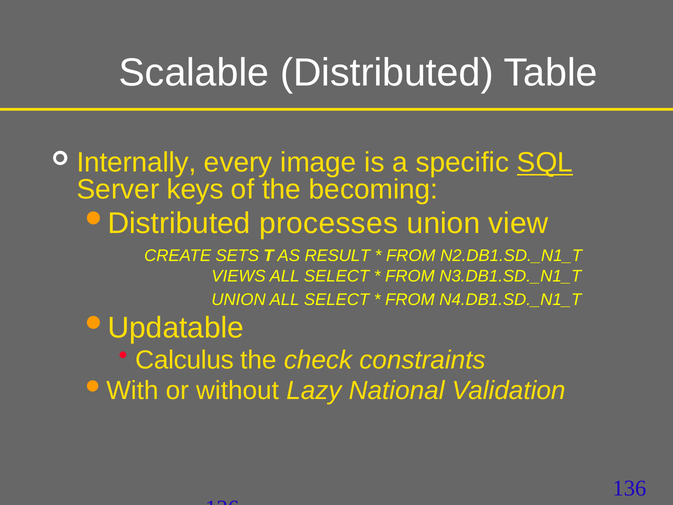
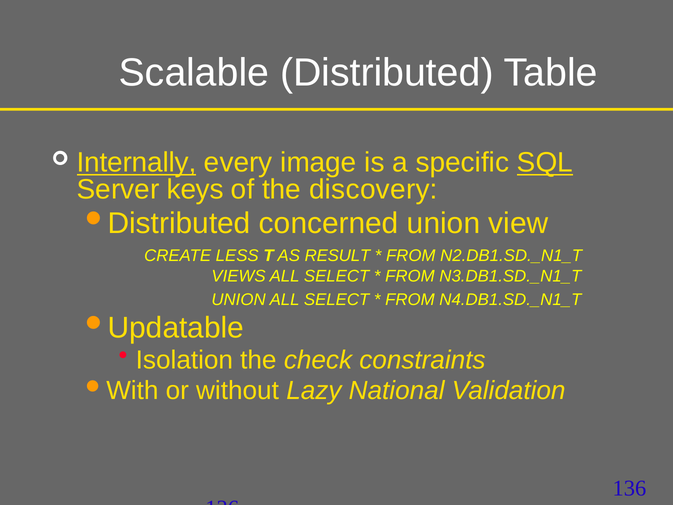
Internally underline: none -> present (137, 162)
becoming: becoming -> discovery (373, 189)
processes: processes -> concerned (329, 223)
SETS: SETS -> LESS (237, 256)
Calculus: Calculus -> Isolation (184, 360)
